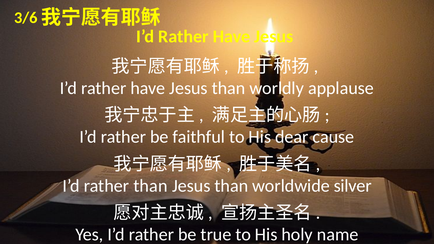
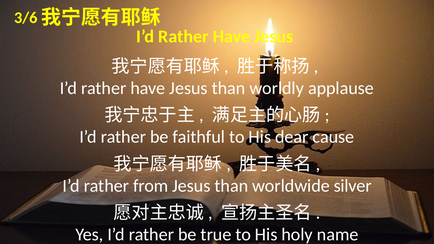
rather than: than -> from (151, 186)
